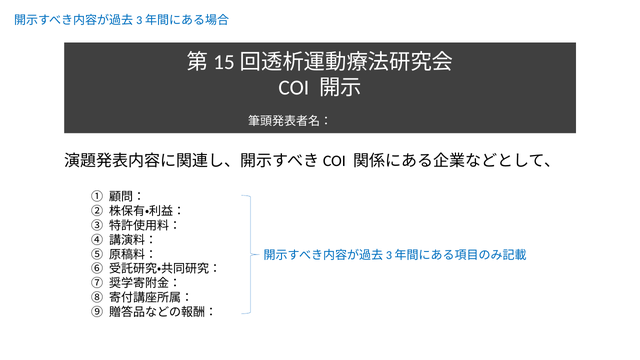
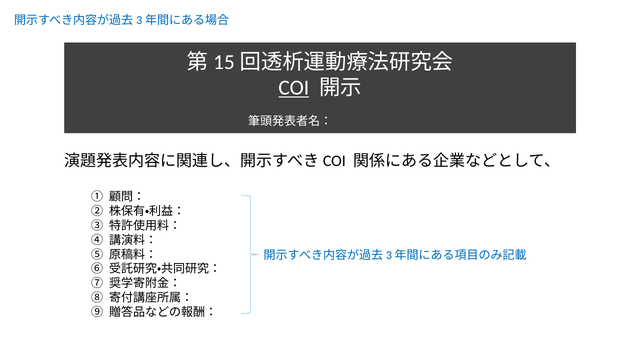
COI underline: none -> present (294, 88)
